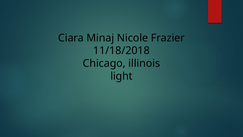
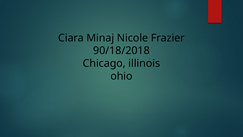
11/18/2018: 11/18/2018 -> 90/18/2018 (121, 51)
light: light -> ohio (121, 76)
